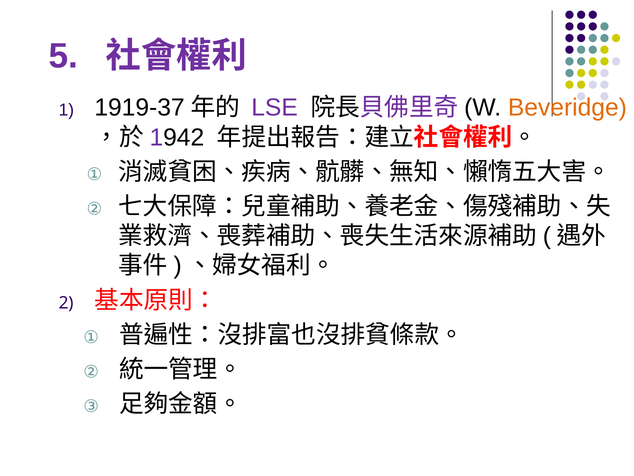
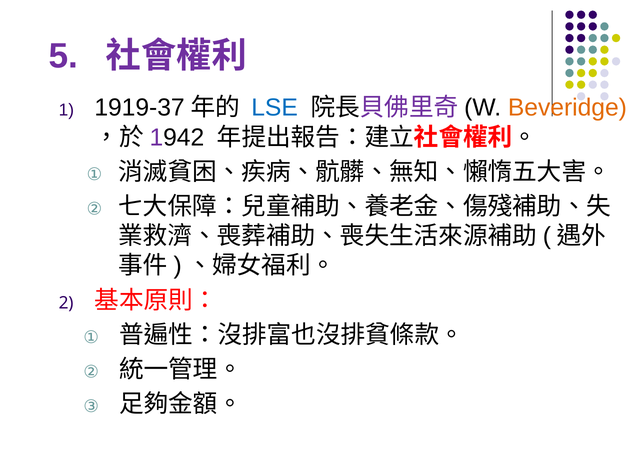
LSE colour: purple -> blue (275, 108)
